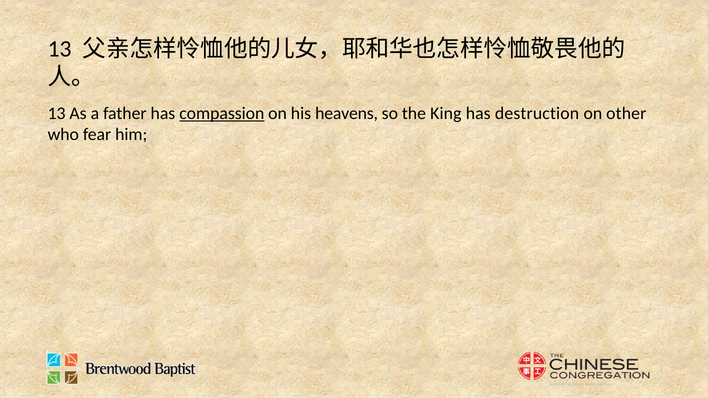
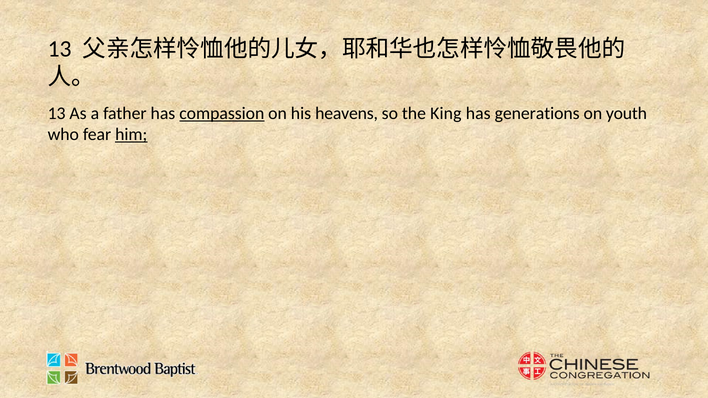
destruction: destruction -> generations (537, 113)
other: other -> youth (626, 113)
him underline: none -> present (131, 135)
